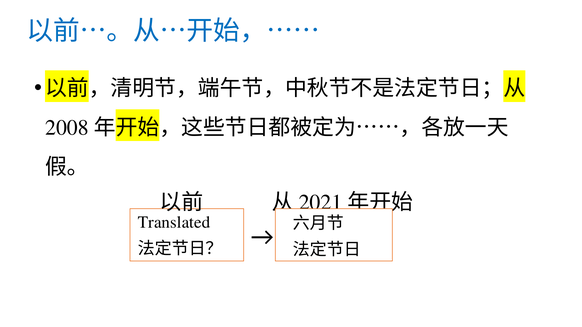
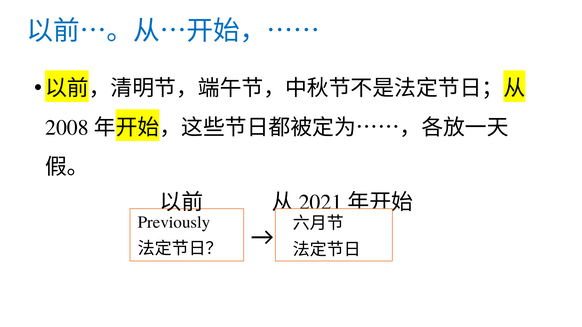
Translated: Translated -> Previously (174, 222)
